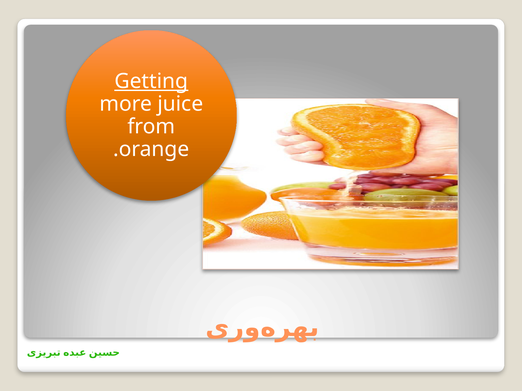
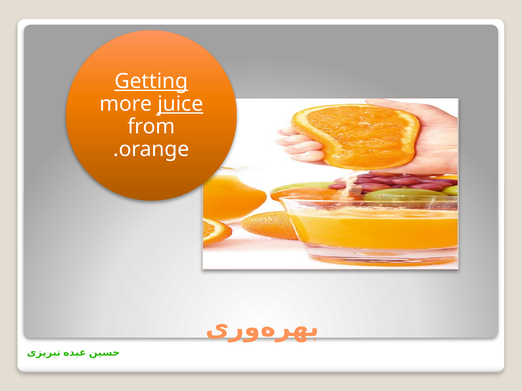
juice underline: none -> present (180, 104)
